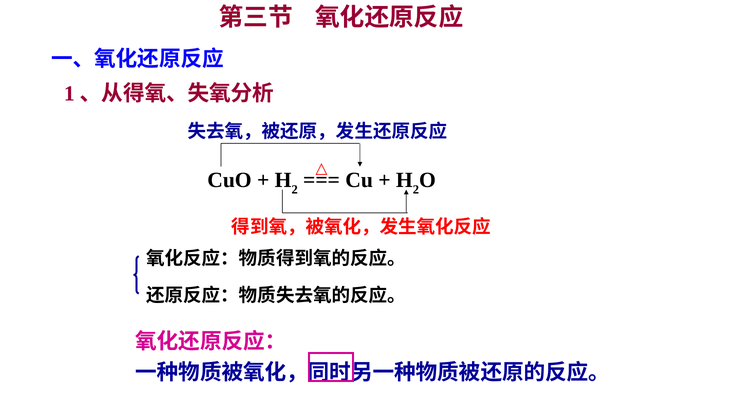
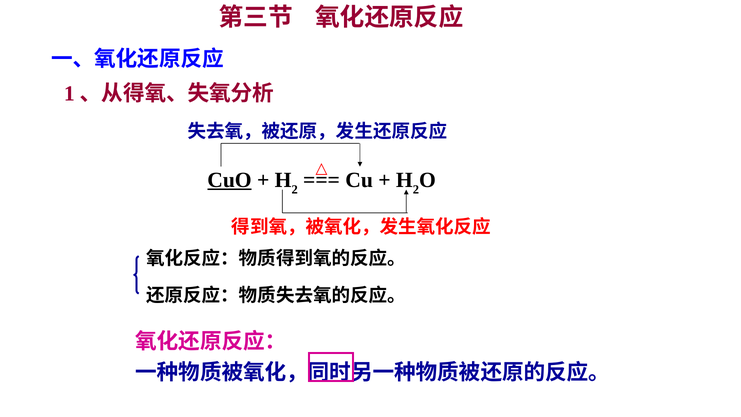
CuO underline: none -> present (229, 180)
